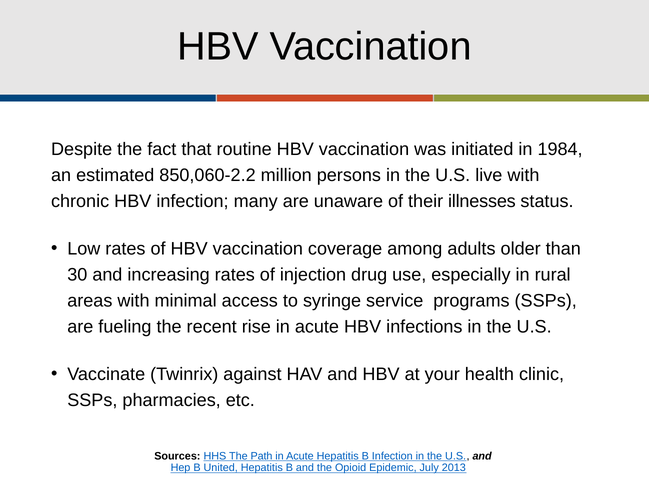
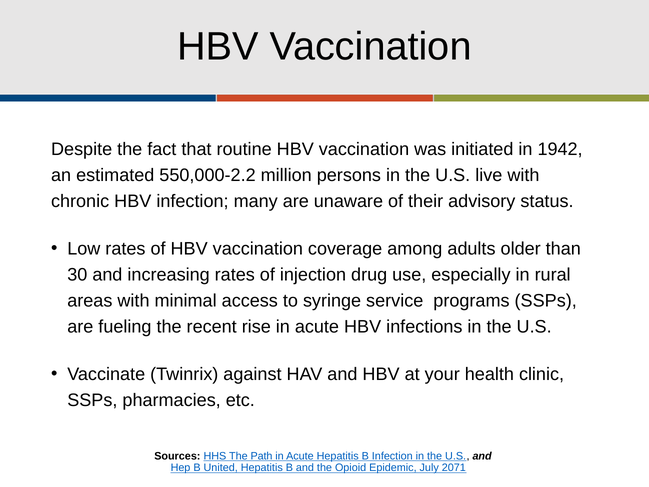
1984: 1984 -> 1942 (560, 149)
850,060-2.2: 850,060-2.2 -> 550,000-2.2 (208, 175)
illnesses: illnesses -> advisory (482, 201)
2013: 2013 -> 2071 (454, 468)
